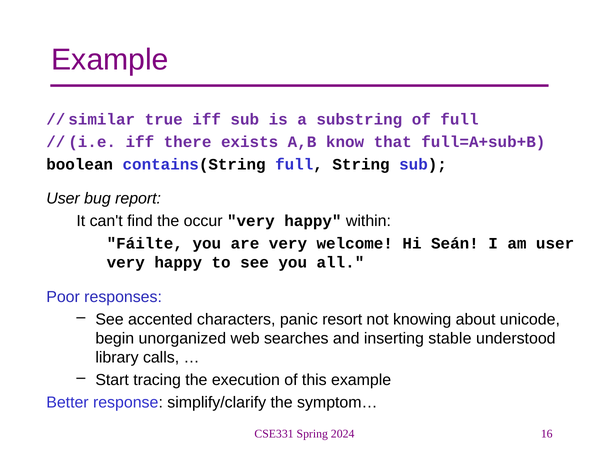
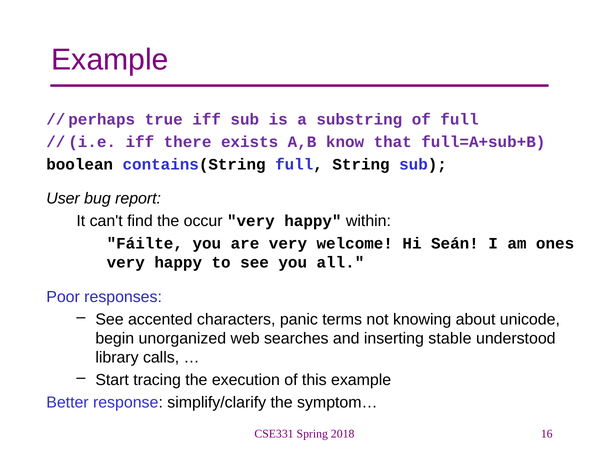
similar: similar -> perhaps (102, 119)
am user: user -> ones (555, 244)
resort: resort -> terms (342, 319)
2024: 2024 -> 2018 (343, 434)
